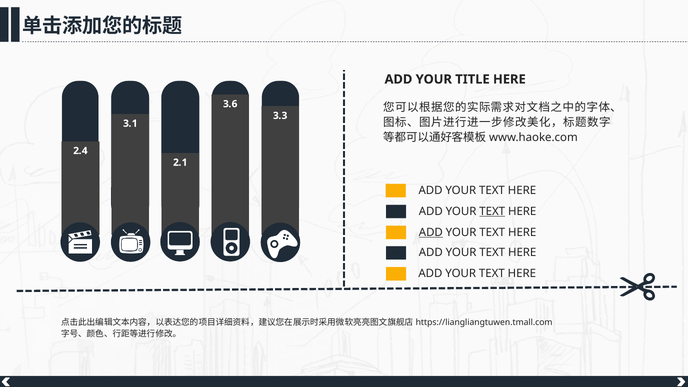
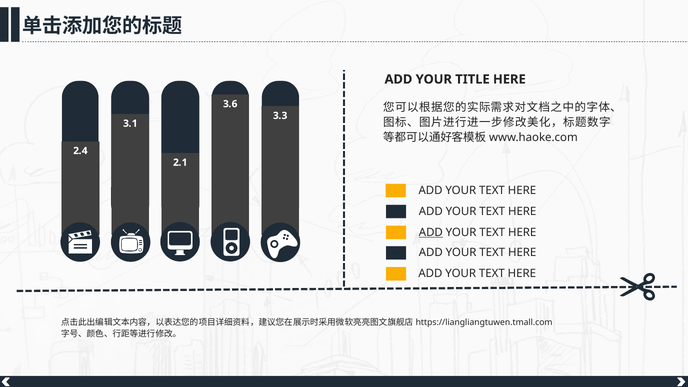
TEXT underline: present -> none (492, 211)
